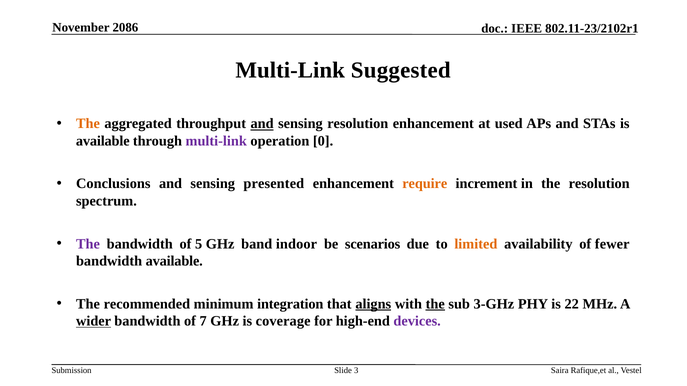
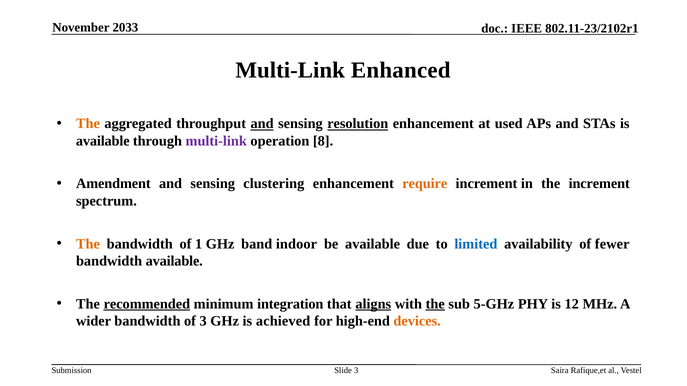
2086: 2086 -> 2033 (125, 27)
Suggested: Suggested -> Enhanced (401, 70)
resolution underline: none -> present (358, 124)
0: 0 -> 8 (323, 141)
Conclusions: Conclusions -> Amendment (113, 184)
presented: presented -> clustering (274, 184)
the resolution: resolution -> increment (599, 184)
The colour: purple -> orange (88, 244)
5: 5 -> 1 (199, 244)
be scenarios: scenarios -> available (373, 244)
limited colour: orange -> blue (476, 244)
recommended underline: none -> present (147, 304)
3-GHz: 3-GHz -> 5-GHz (494, 304)
22: 22 -> 12 (572, 304)
wider underline: present -> none (94, 321)
of 7: 7 -> 3 (203, 321)
coverage: coverage -> achieved (283, 321)
devices colour: purple -> orange (417, 321)
